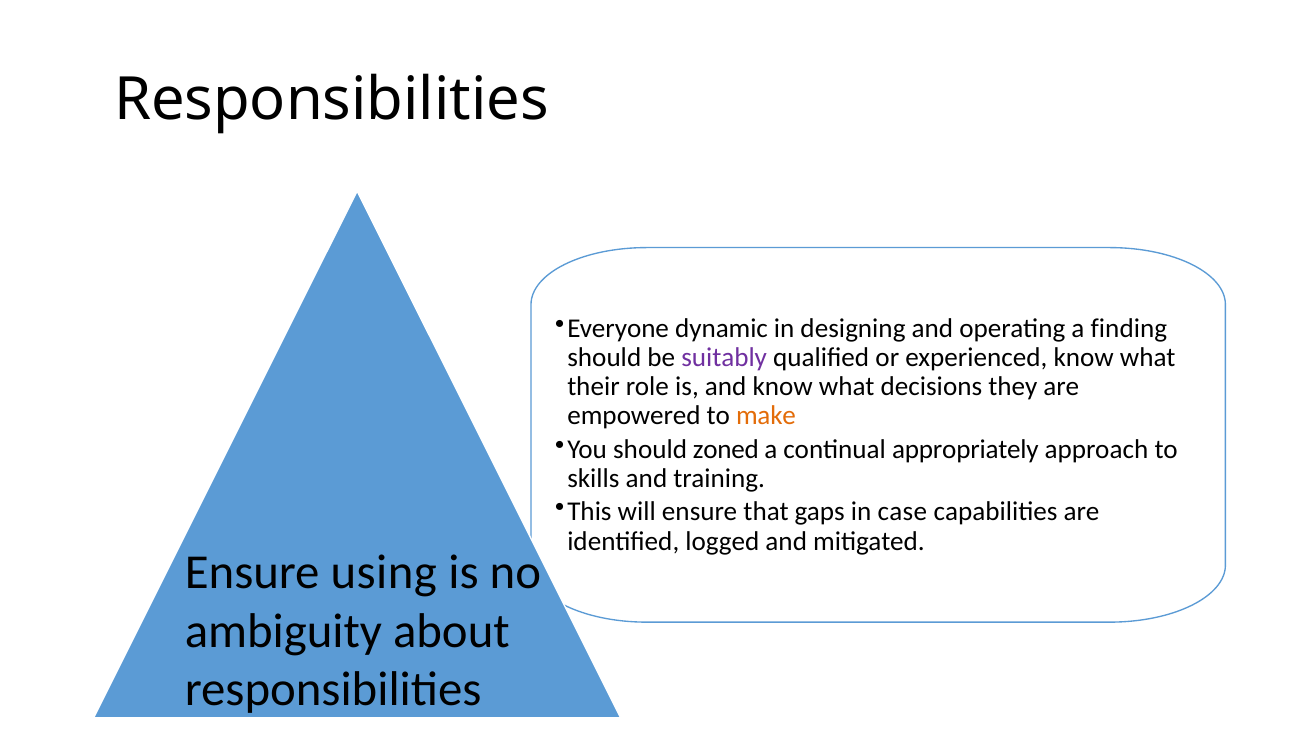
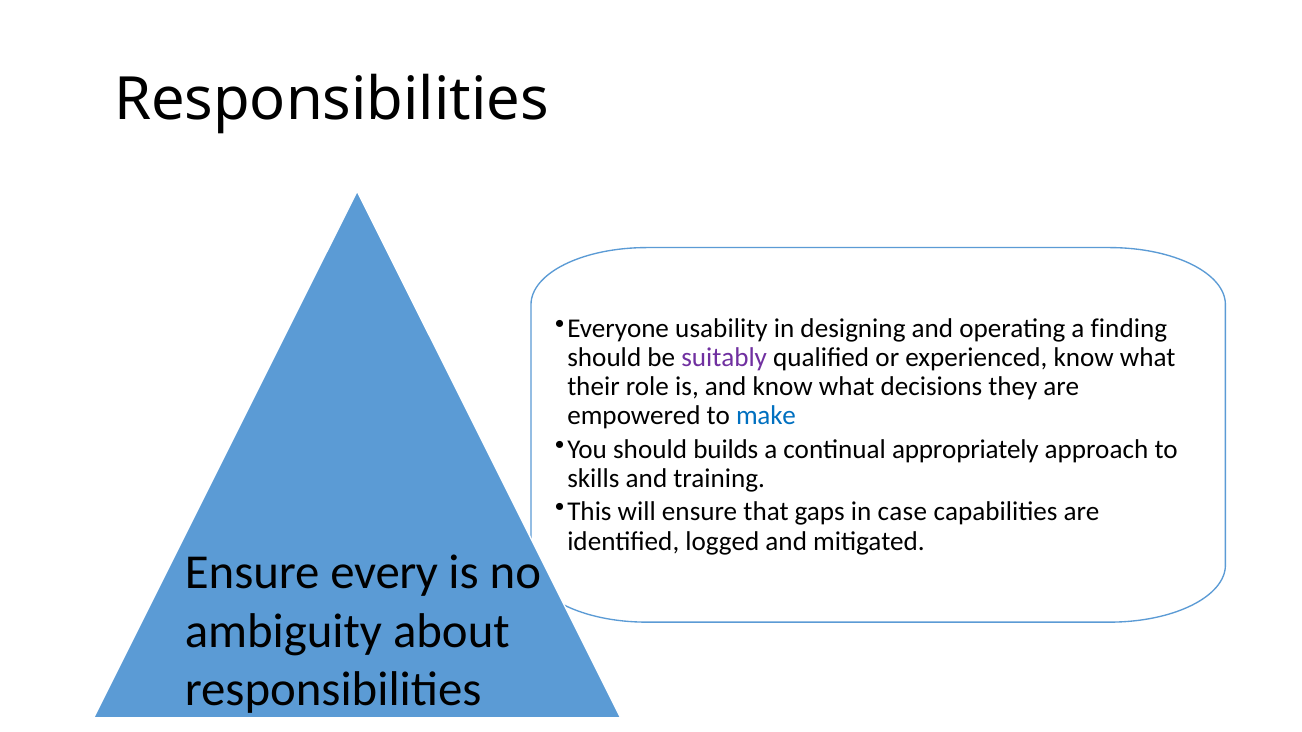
dynamic: dynamic -> usability (721, 328)
make colour: orange -> blue (766, 416)
zoned: zoned -> builds (726, 450)
using: using -> every (384, 573)
